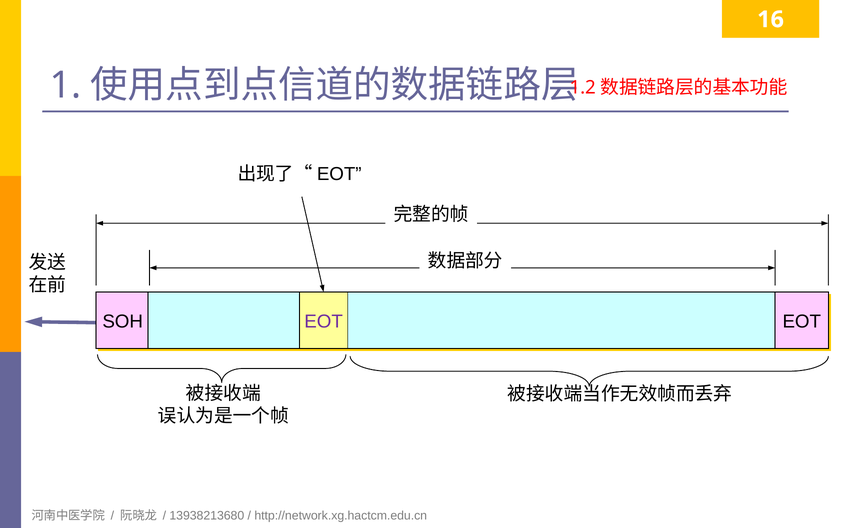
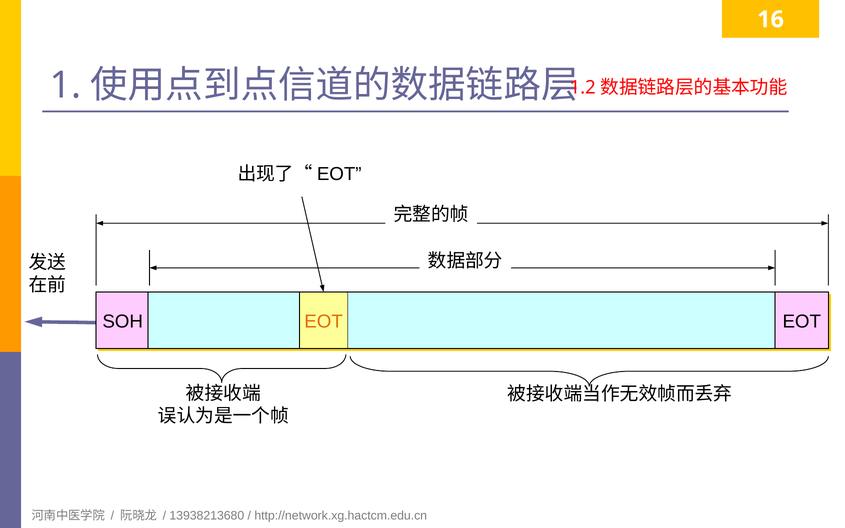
EOT colour: purple -> orange (324, 322)
